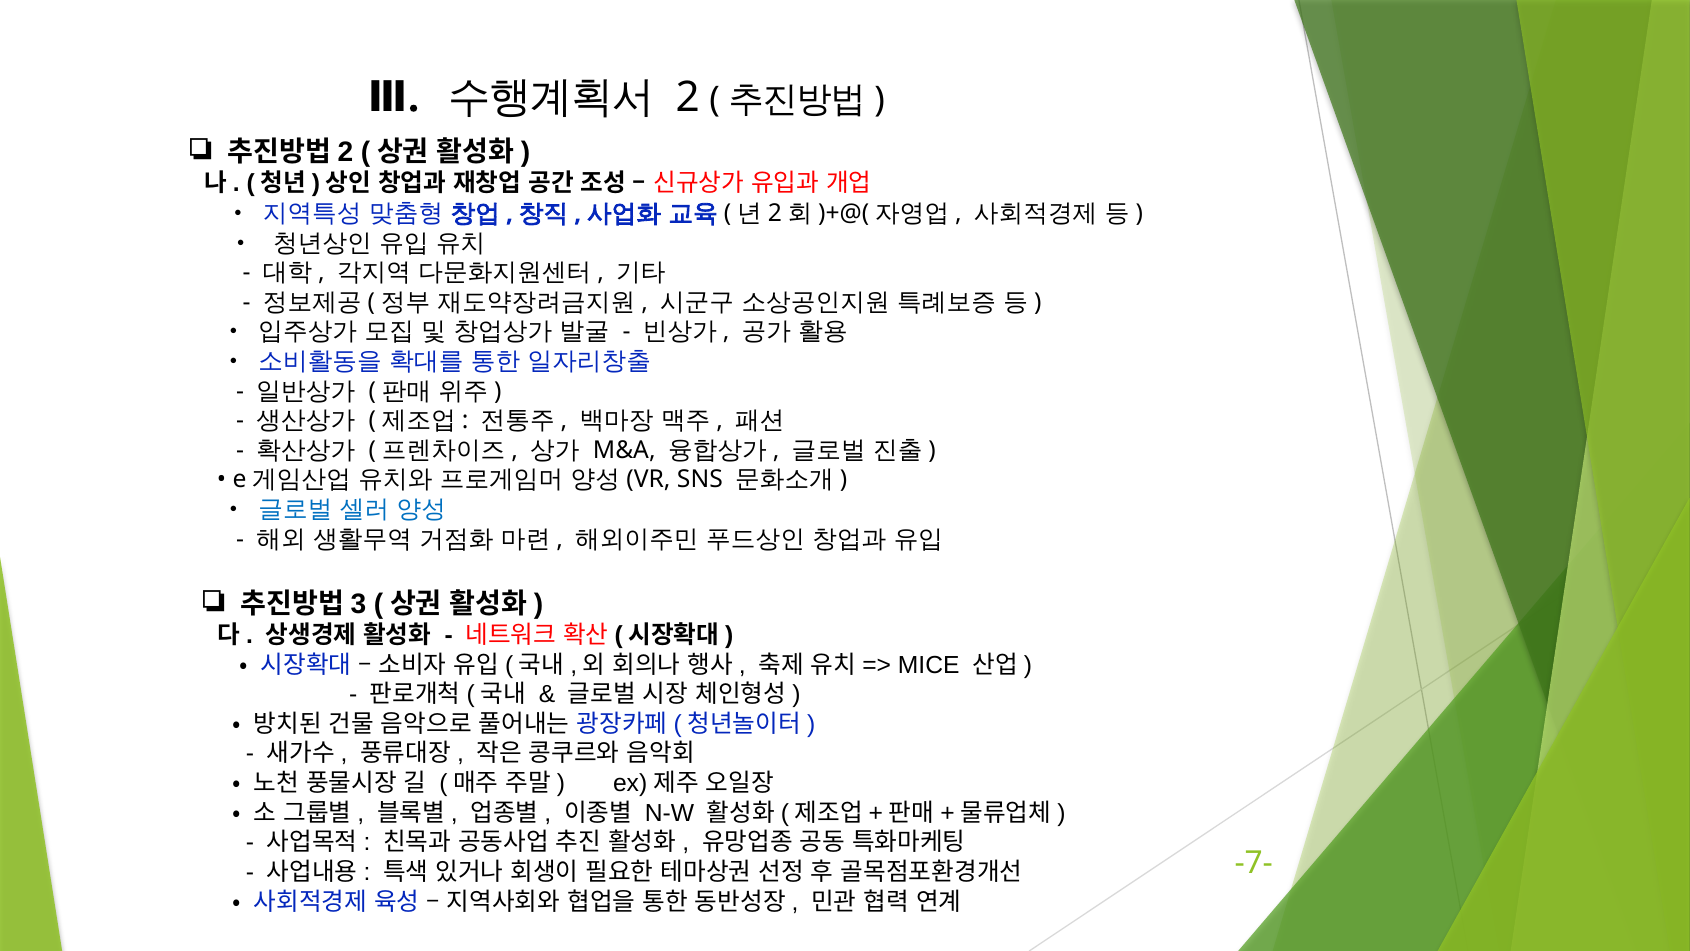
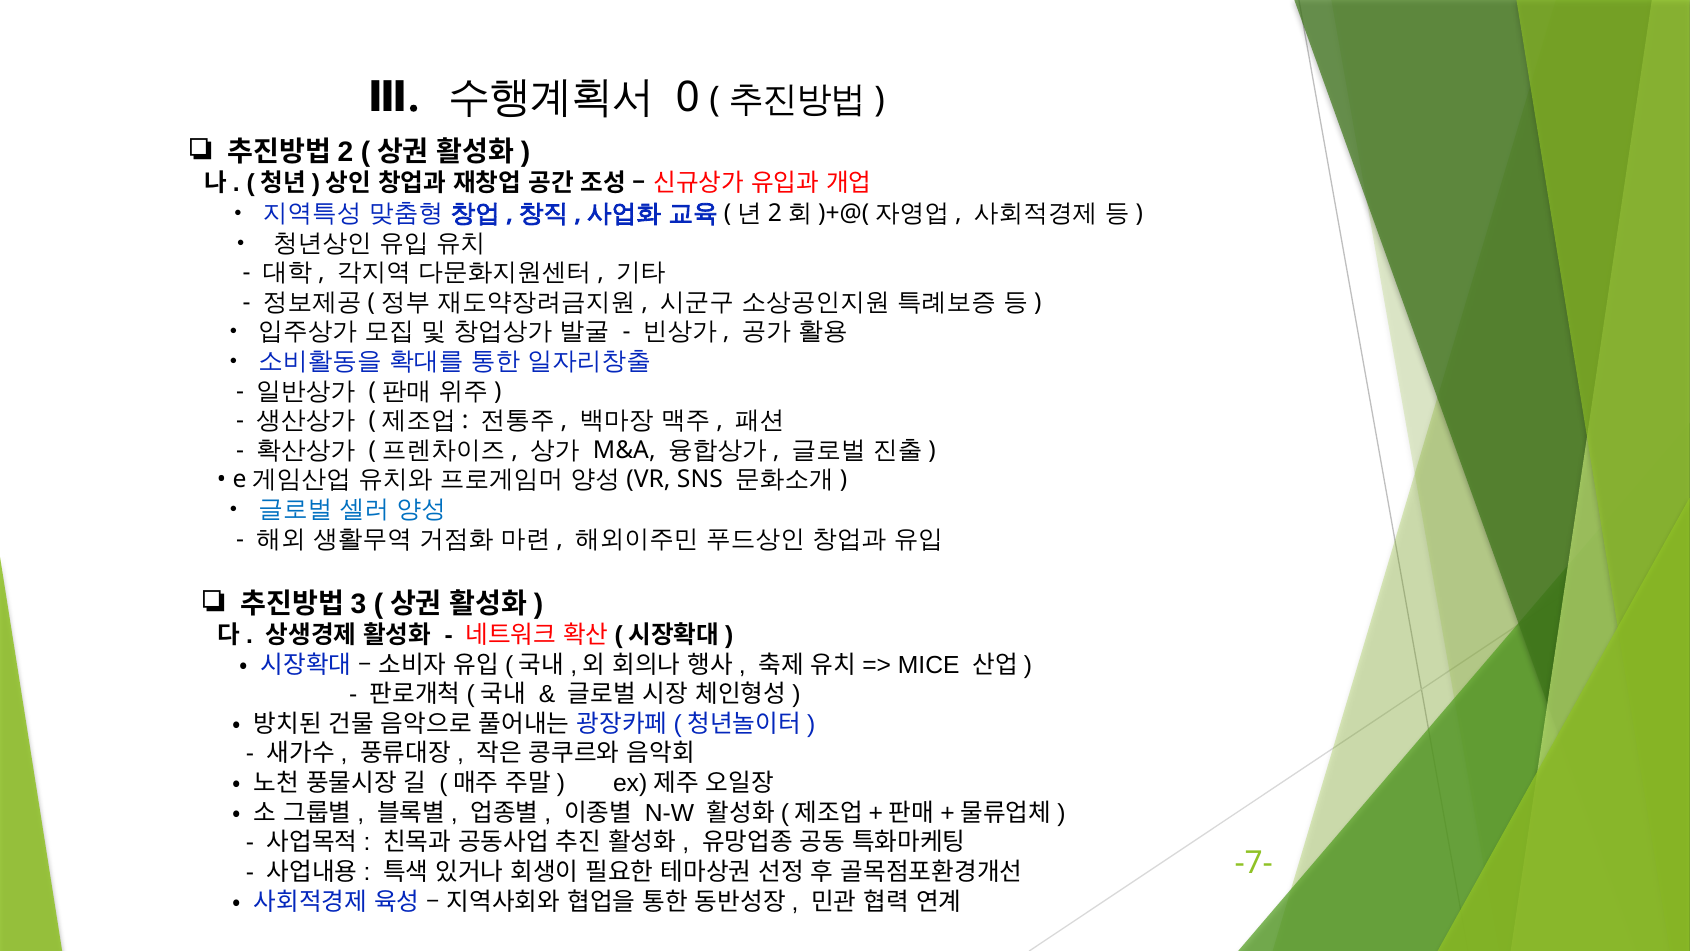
2: 2 -> 0 (688, 97)
